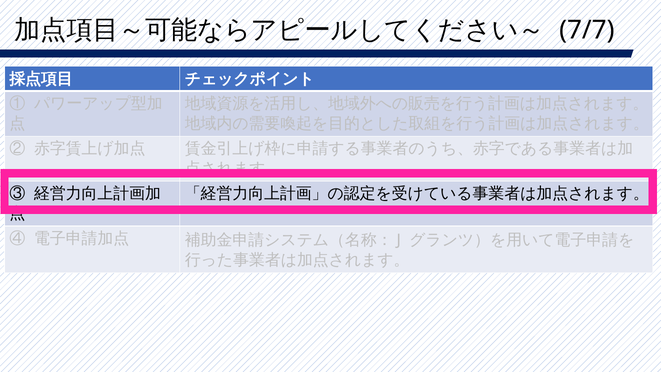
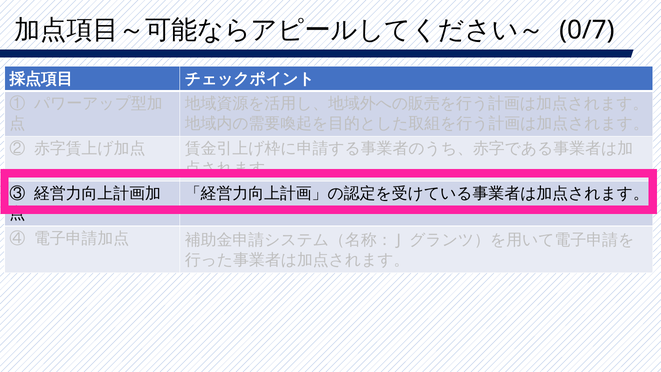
7/7: 7/7 -> 0/7 (587, 30)
